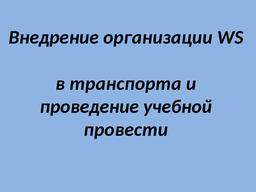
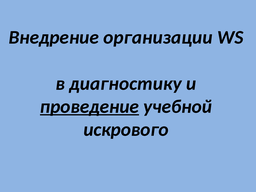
транспорта: транспорта -> диагностику (126, 84)
проведение underline: none -> present (89, 107)
провести: провести -> искрового (126, 130)
